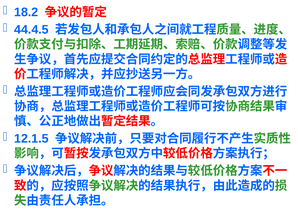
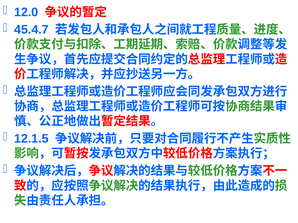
18.2: 18.2 -> 12.0 (26, 12)
44.4.5: 44.4.5 -> 45.4.7 (31, 30)
